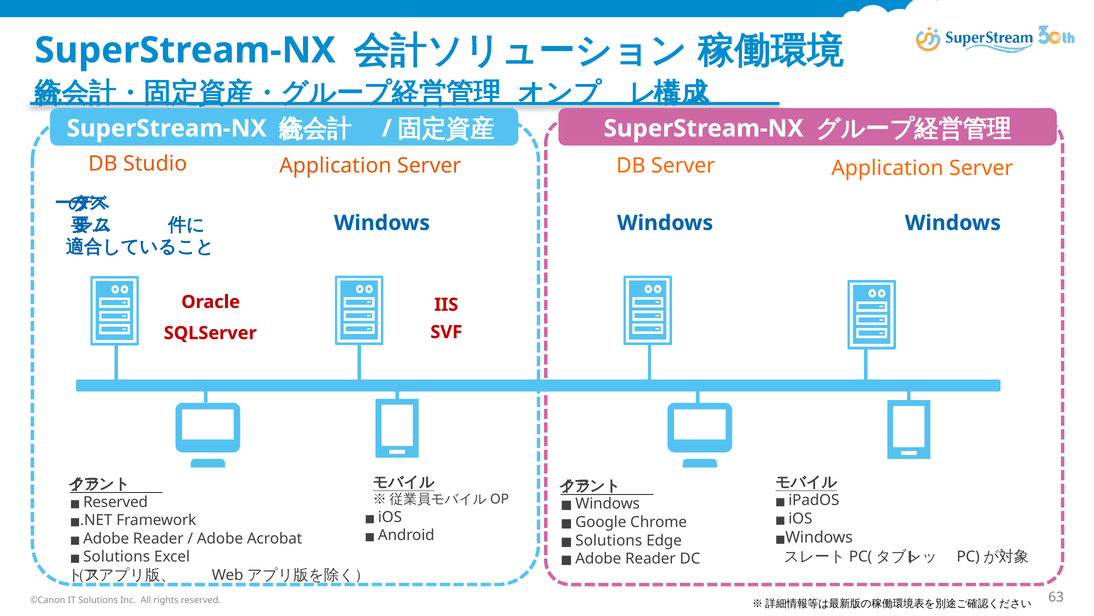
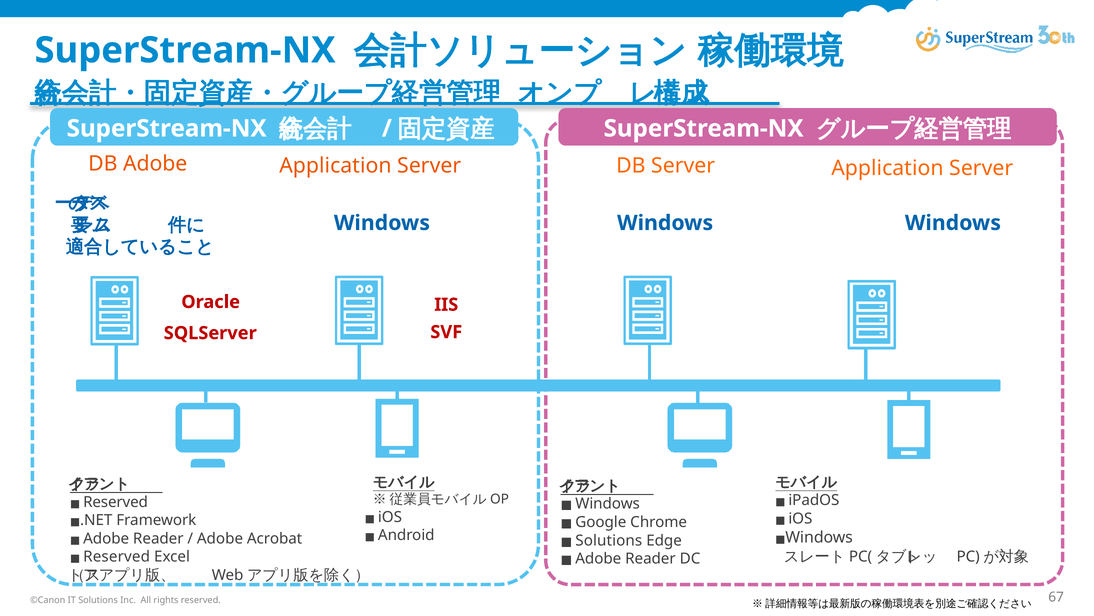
DB Studio: Studio -> Adobe (155, 164)
Solutions: Solutions -> Reserved (117, 556)
63: 63 -> 67 (1056, 597)
